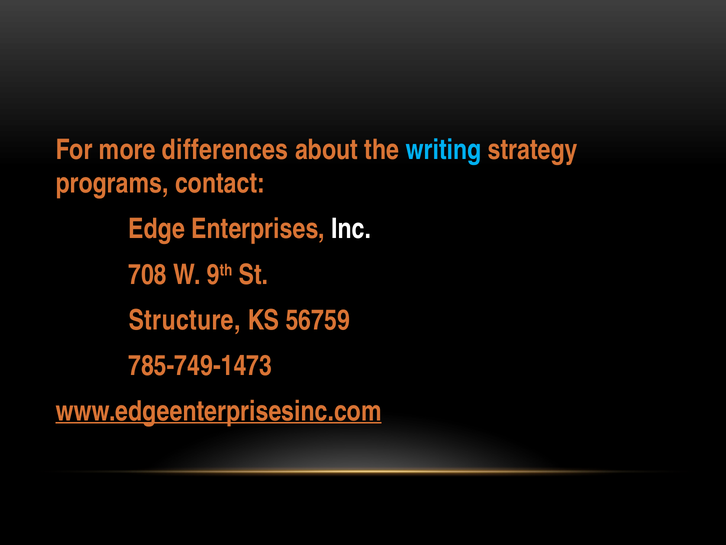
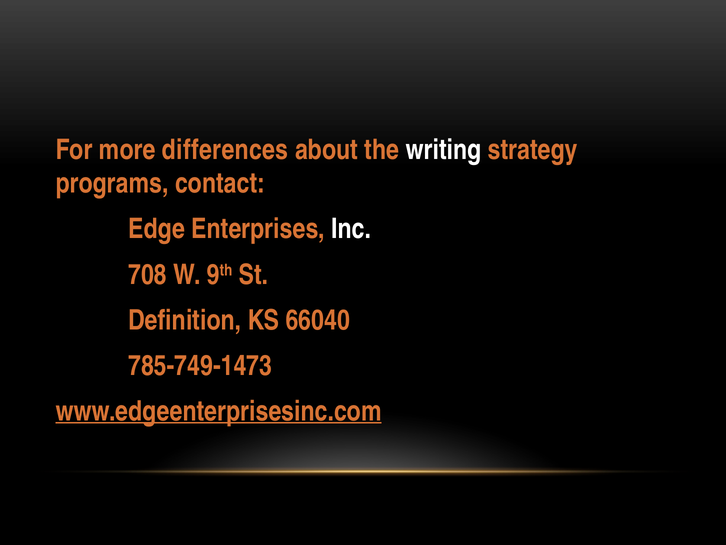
writing colour: light blue -> white (444, 150)
Structure: Structure -> Definition (185, 320)
56759: 56759 -> 66040 (318, 320)
